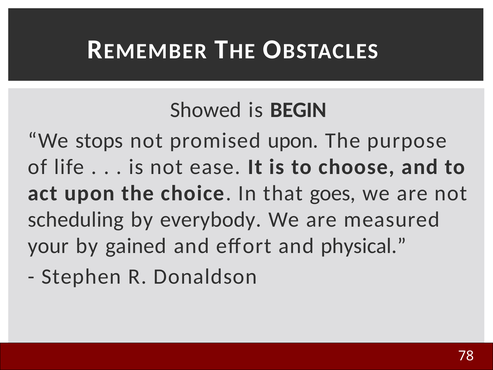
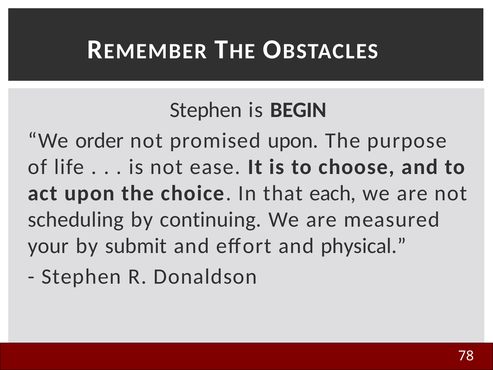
Showed: Showed -> Stephen (206, 110)
stops: stops -> order (100, 141)
goes: goes -> each (333, 193)
everybody: everybody -> continuing (211, 219)
gained: gained -> submit (136, 246)
